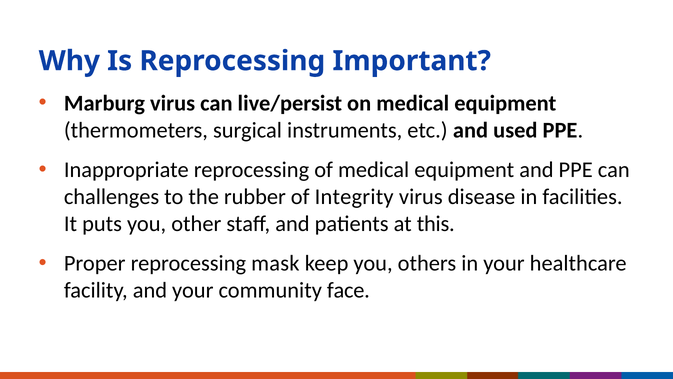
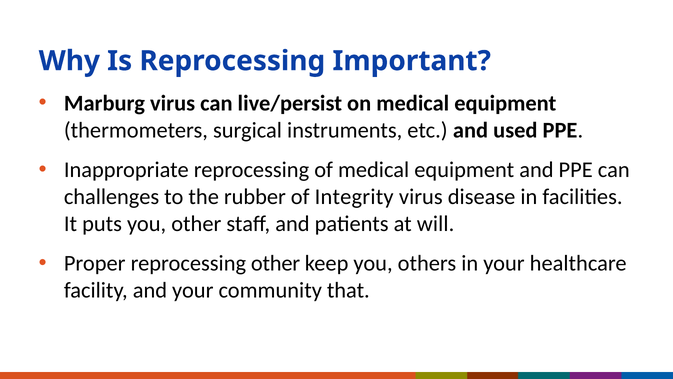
this: this -> will (436, 223)
reprocessing mask: mask -> other (276, 263)
face: face -> that (348, 290)
